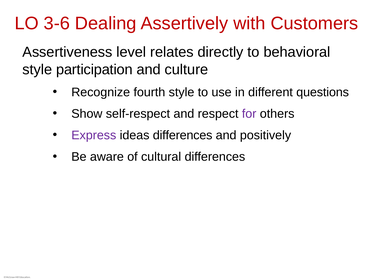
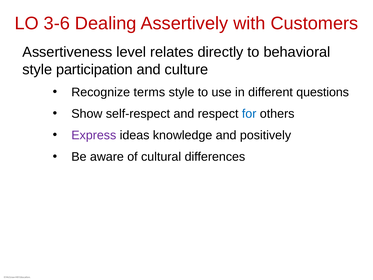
fourth: fourth -> terms (149, 92)
for colour: purple -> blue (249, 114)
ideas differences: differences -> knowledge (183, 135)
